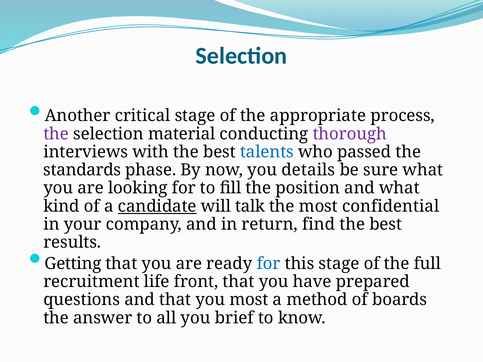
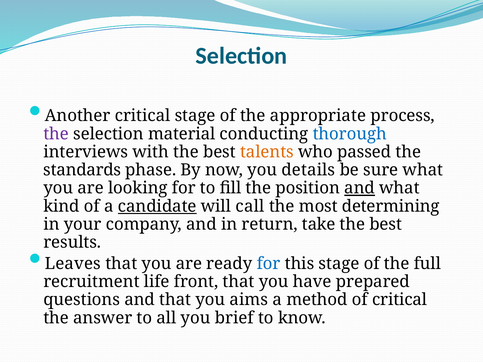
thorough colour: purple -> blue (350, 134)
talents colour: blue -> orange (267, 152)
and underline: none -> present (360, 188)
talk: talk -> call (250, 206)
confidential: confidential -> determining (391, 206)
find: find -> take (319, 224)
Getting: Getting -> Leaves (73, 264)
you most: most -> aims (249, 300)
of boards: boards -> critical (400, 300)
